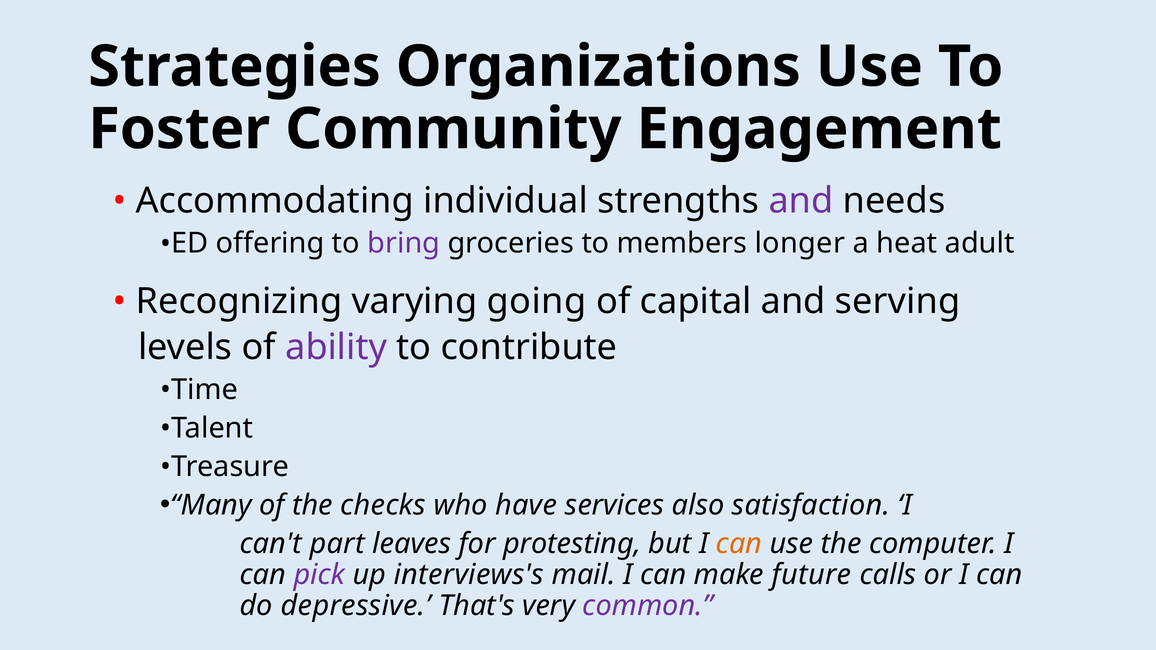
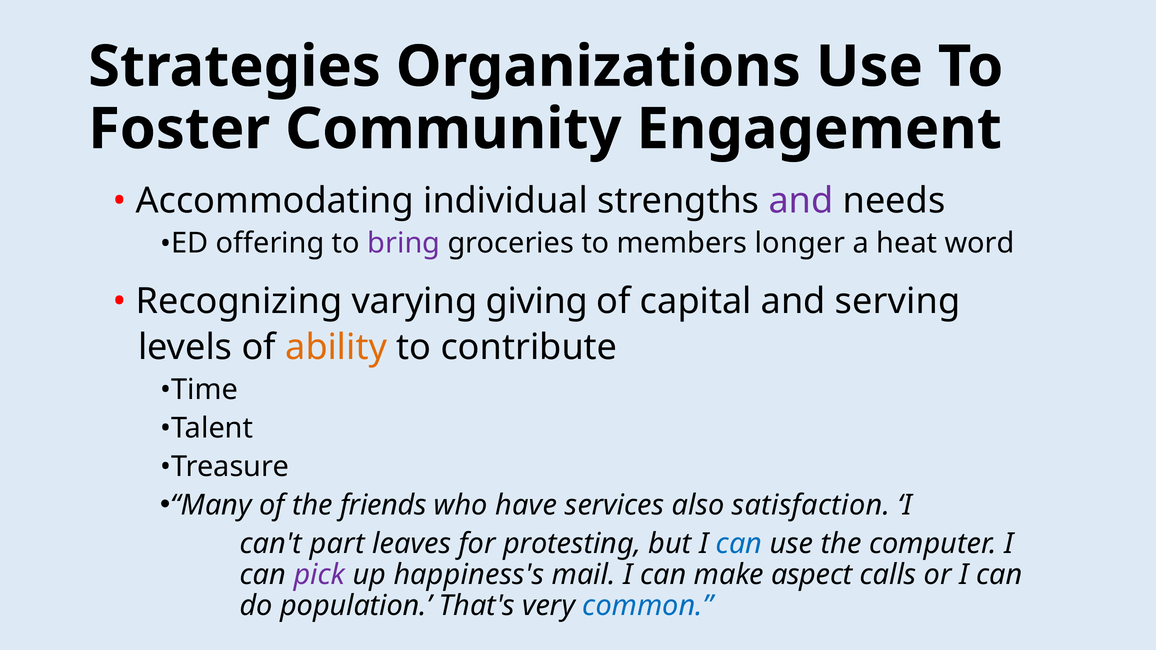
adult: adult -> word (980, 243)
going: going -> giving (537, 301)
ability colour: purple -> orange (336, 348)
checks: checks -> friends (383, 505)
can colour: orange -> blue (739, 544)
interviews's: interviews's -> happiness's (469, 575)
future: future -> aspect (812, 575)
depressive: depressive -> population (356, 606)
common colour: purple -> blue (648, 606)
